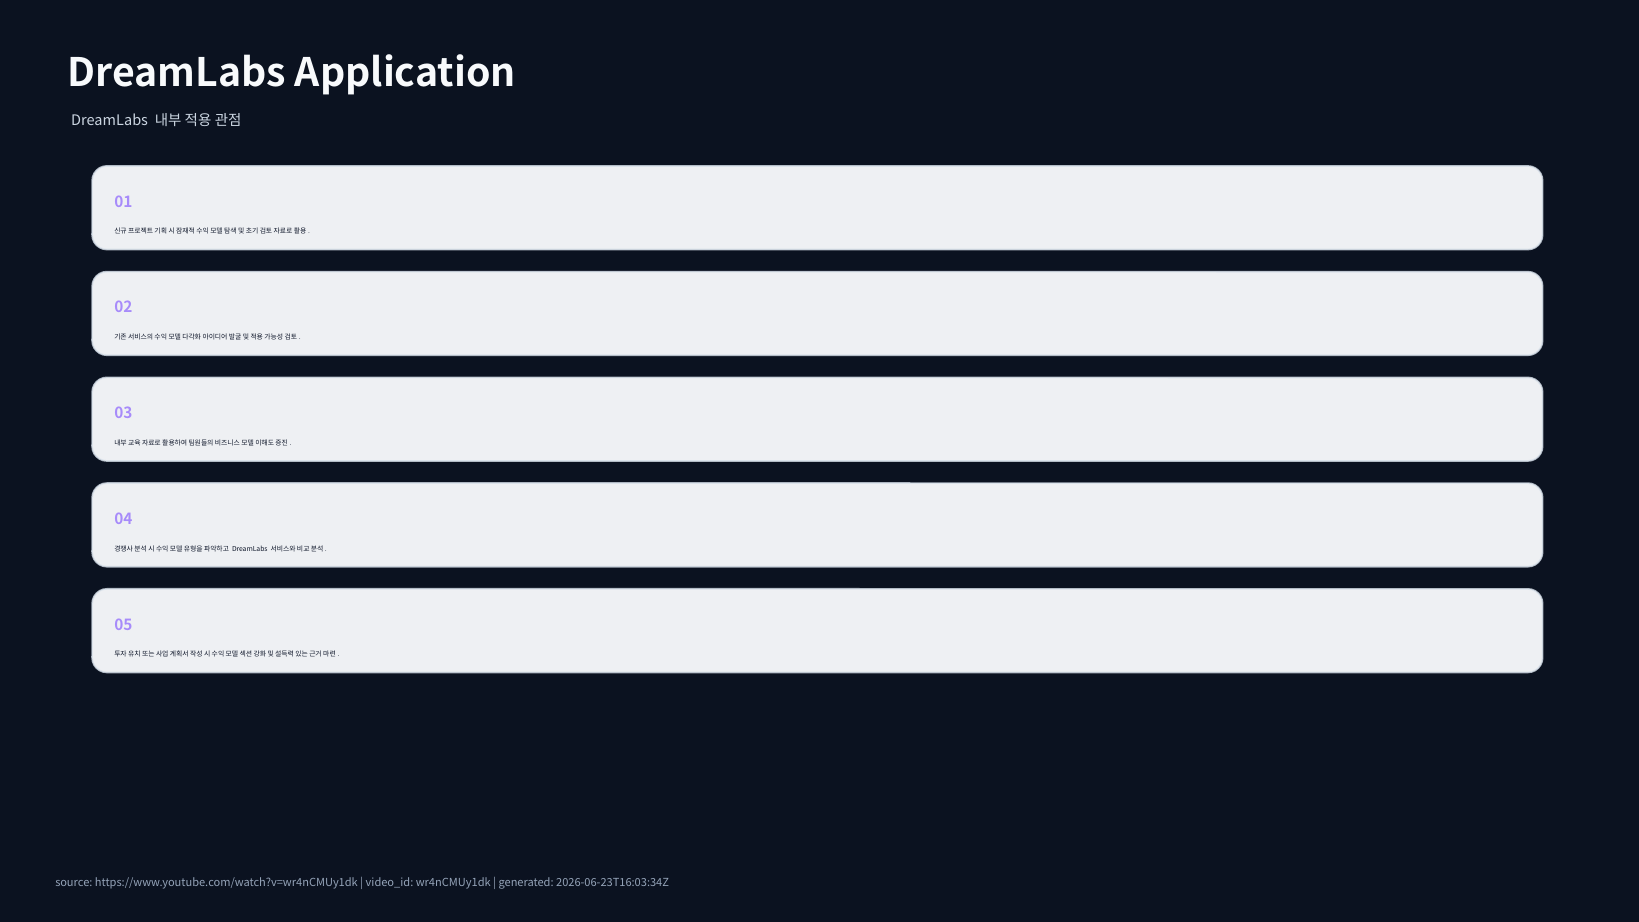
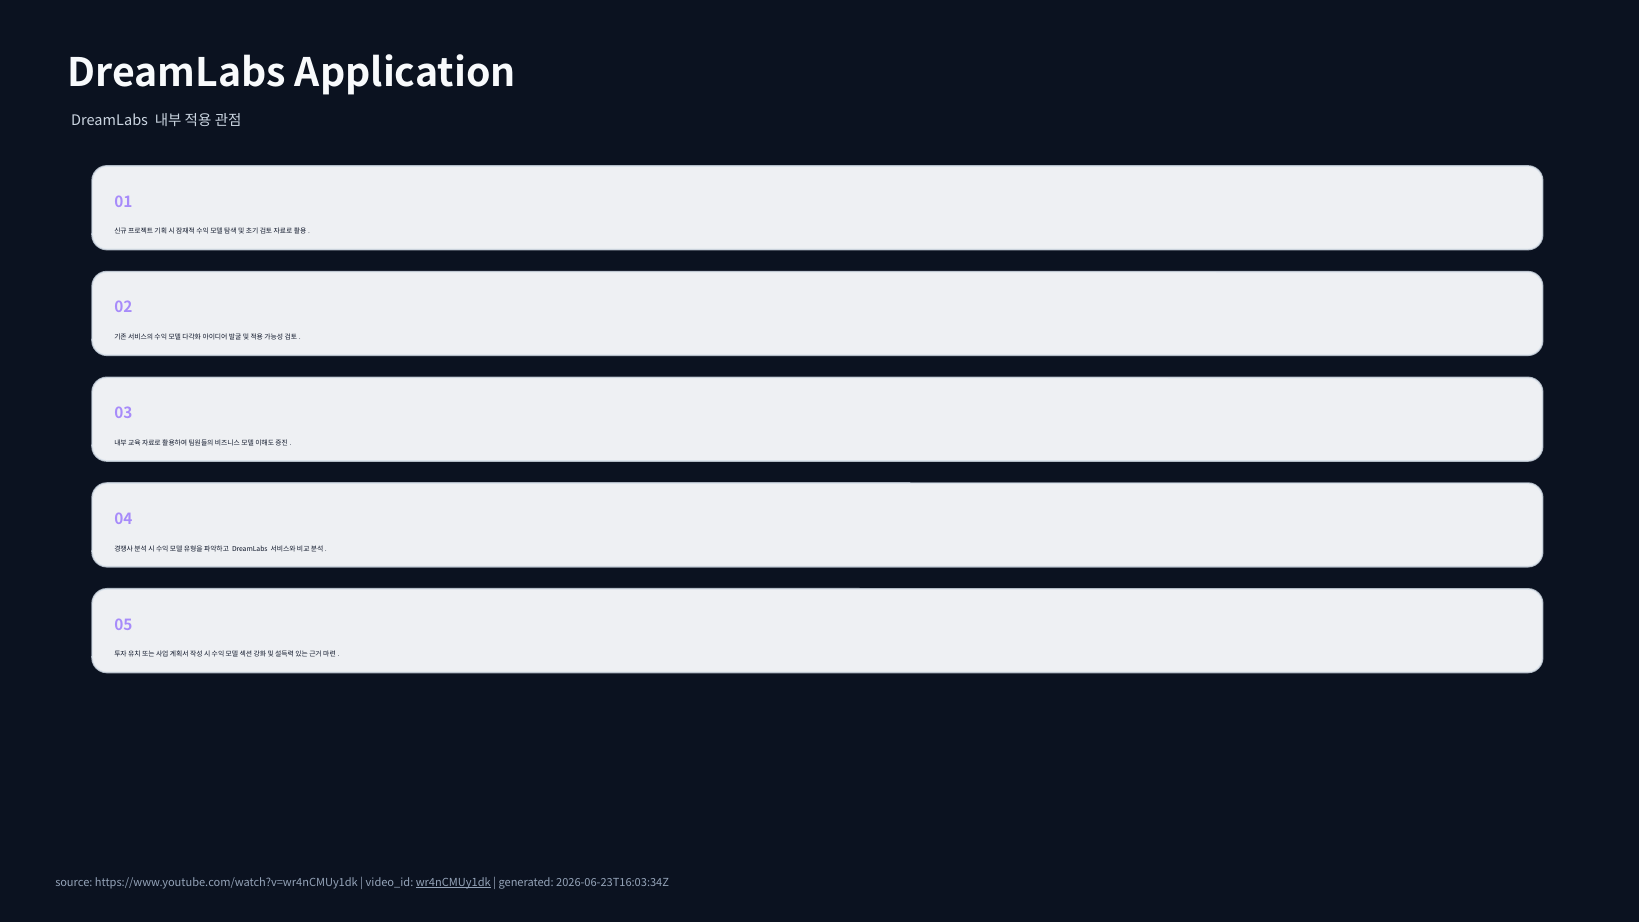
wr4nCMUy1dk underline: none -> present (453, 883)
